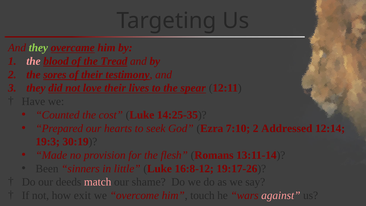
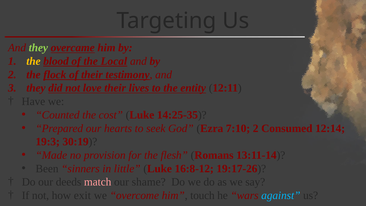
the colour: pink -> yellow (33, 61)
Tread: Tread -> Local (114, 61)
sores: sores -> flock (55, 75)
spear: spear -> entity (193, 88)
Addressed: Addressed -> Consumed (287, 128)
against colour: pink -> light blue (281, 195)
